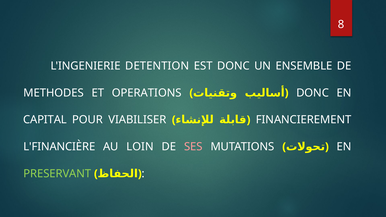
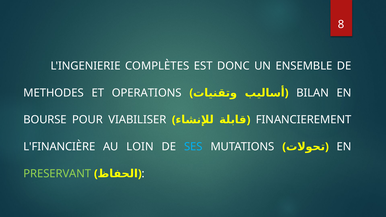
DETENTION: DETENTION -> COMPLÈTES (157, 66)
DONC: DONC -> BILAN (313, 93)
CAPITAL: CAPITAL -> BOURSE (45, 120)
SES colour: pink -> light blue (193, 147)
